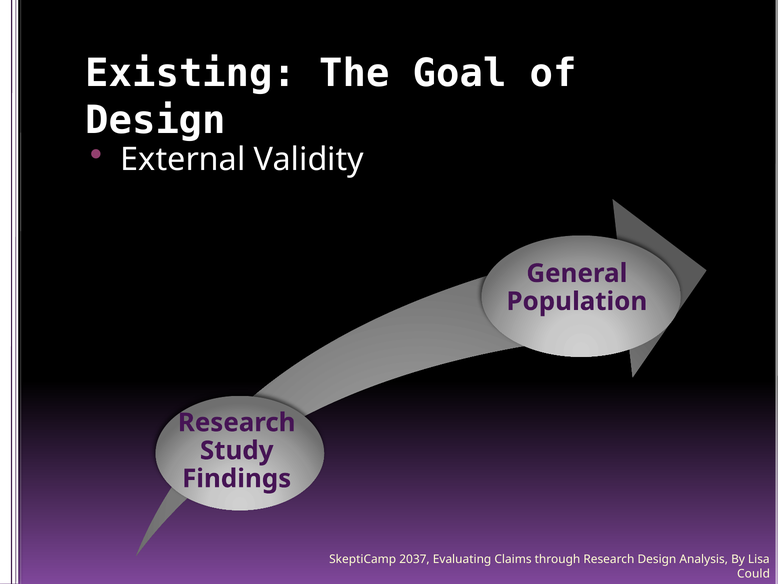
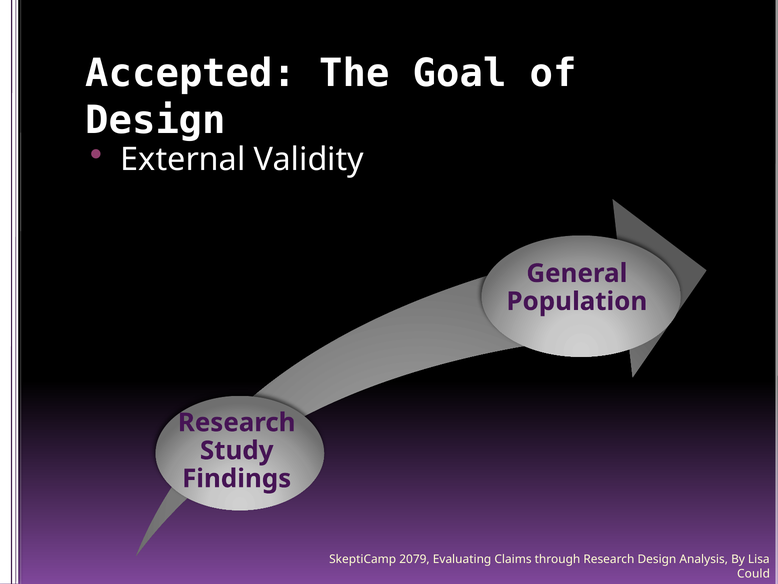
Existing: Existing -> Accepted (191, 73)
2037: 2037 -> 2079 (414, 559)
